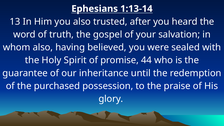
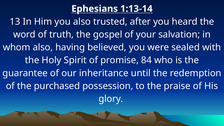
44: 44 -> 84 (146, 60)
